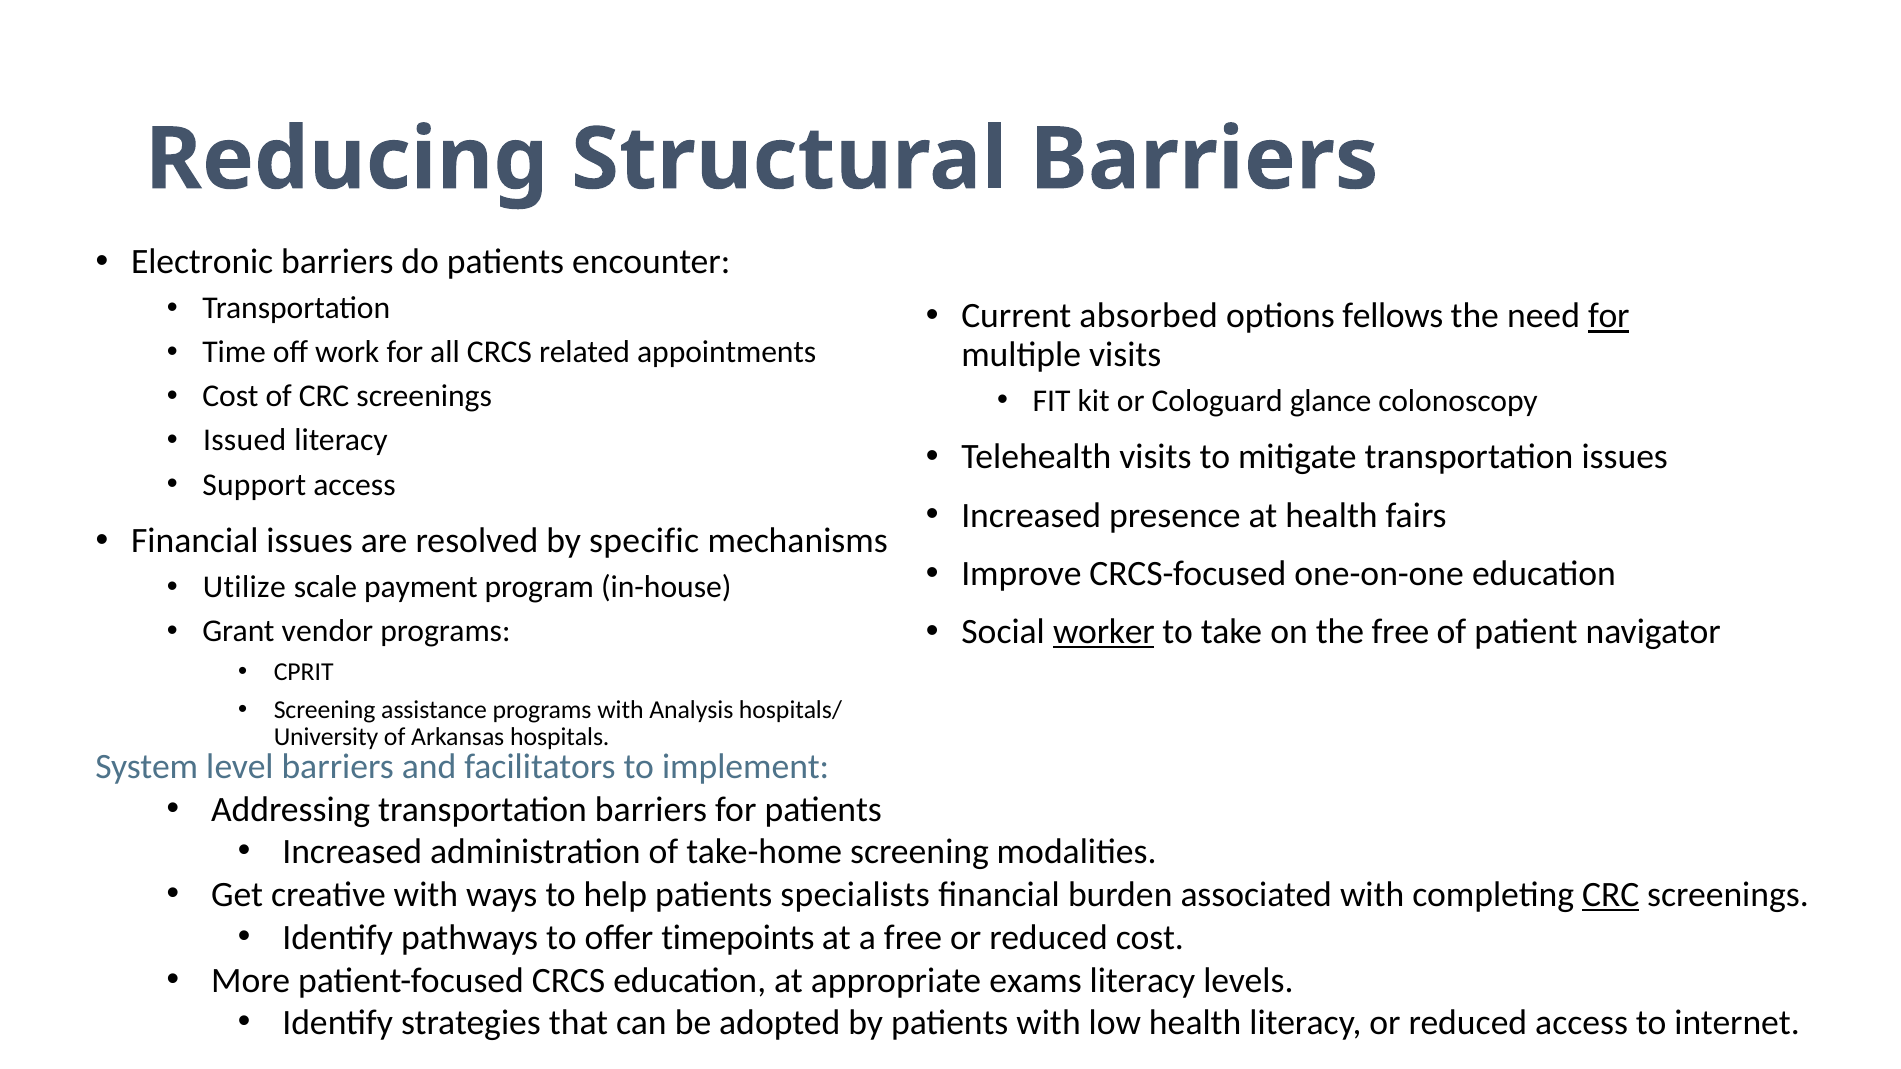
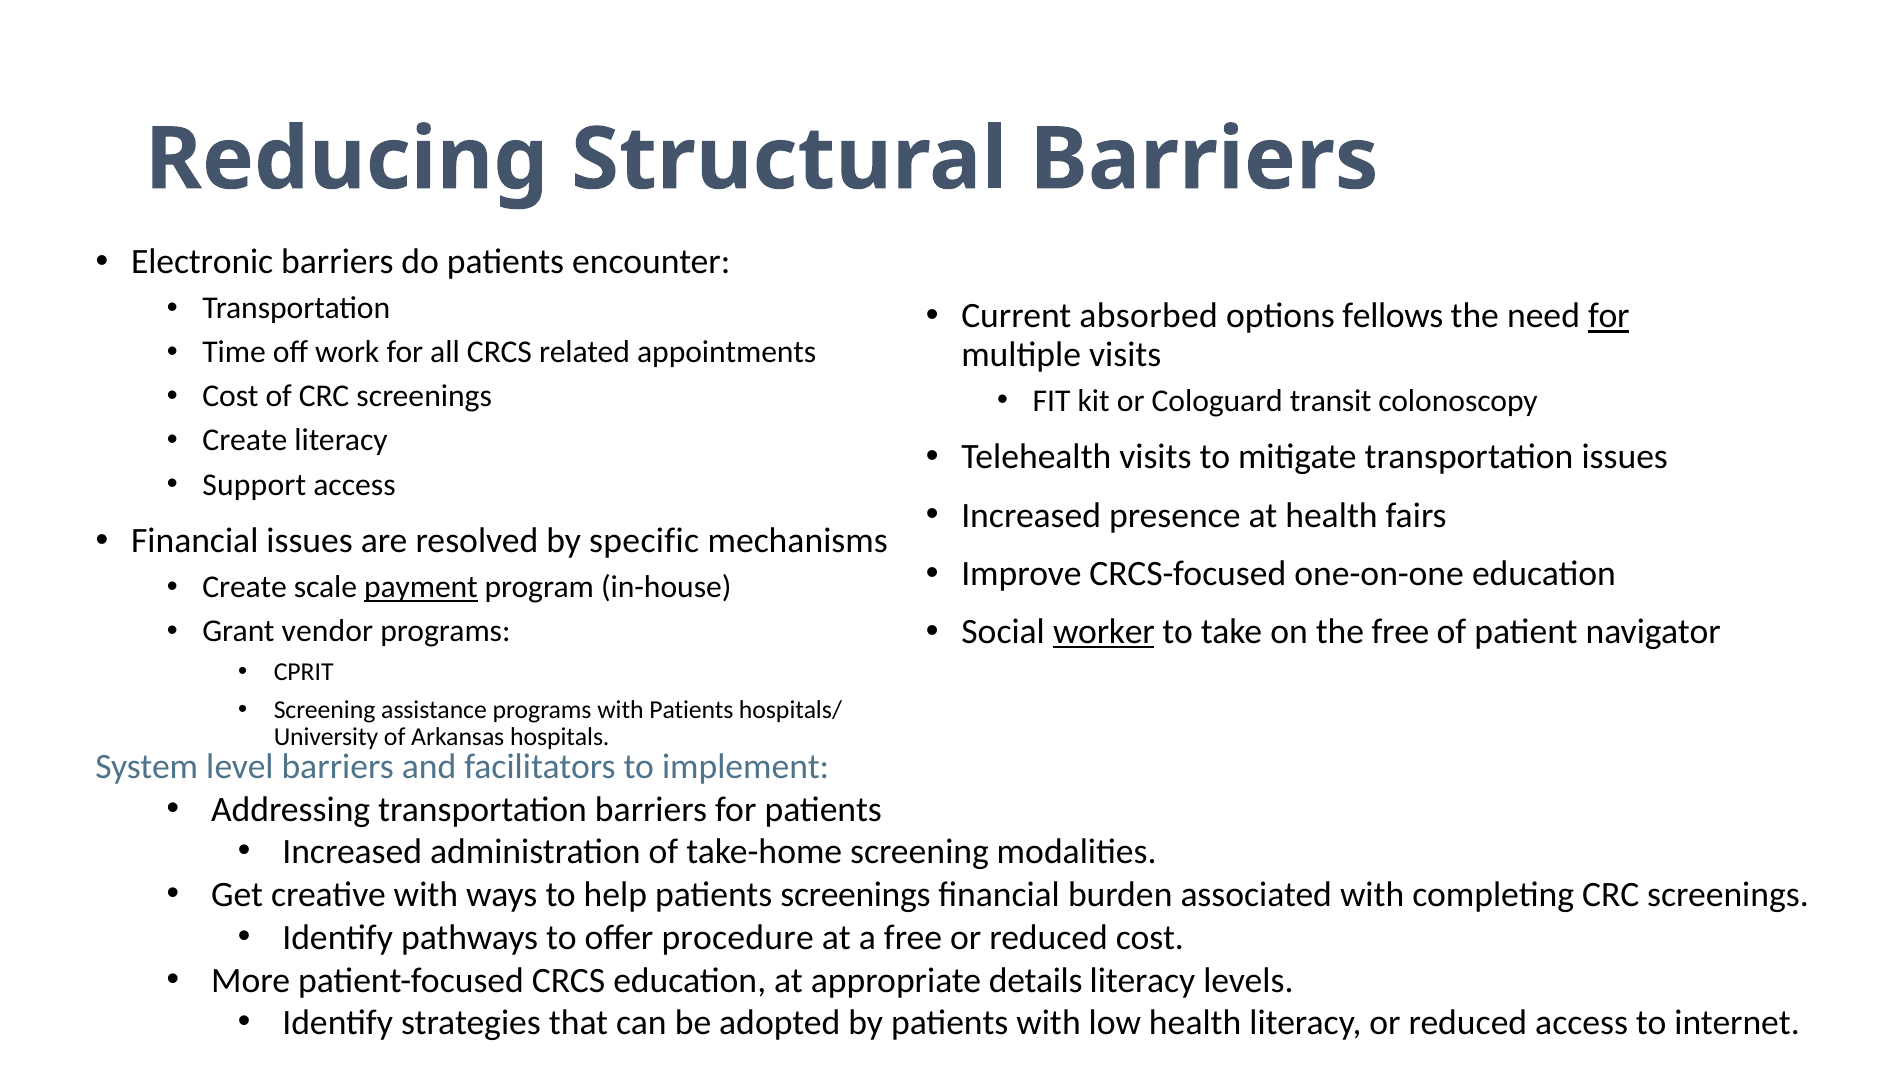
glance: glance -> transit (1331, 401)
Issued: Issued -> Create (245, 441)
Utilize: Utilize -> Create (245, 587)
payment underline: none -> present (421, 587)
with Analysis: Analysis -> Patients (691, 710)
patients specialists: specialists -> screenings (855, 895)
CRC underline: present -> none (1611, 895)
timepoints: timepoints -> procedure (738, 938)
exams: exams -> details (1036, 981)
